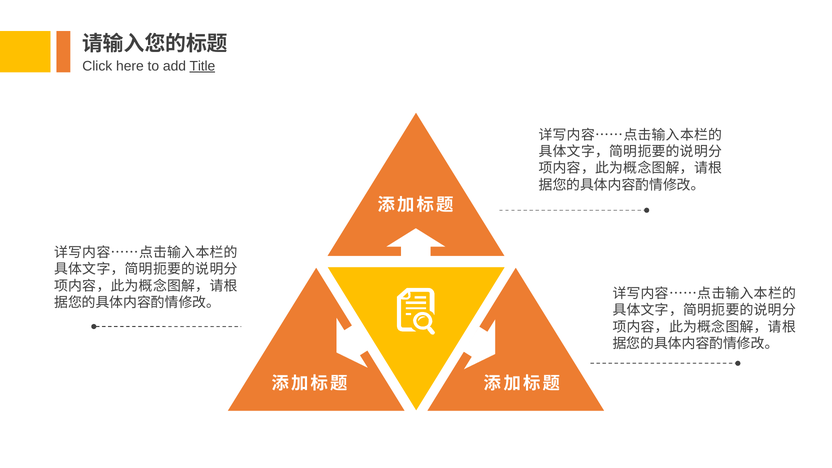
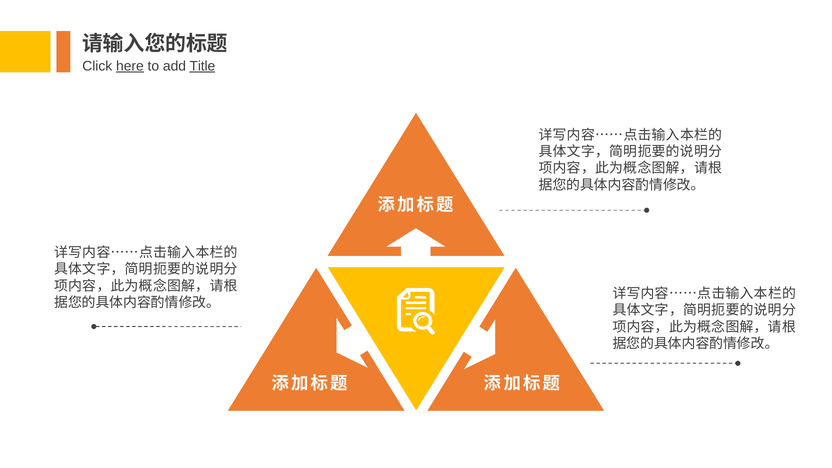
here underline: none -> present (130, 66)
